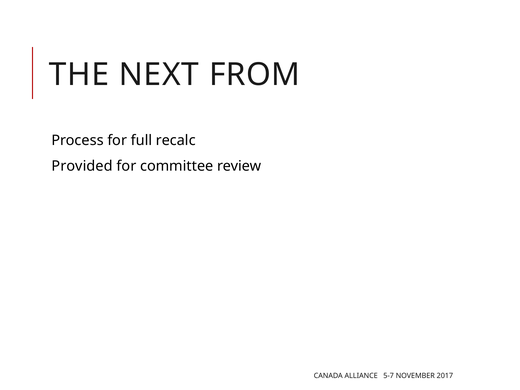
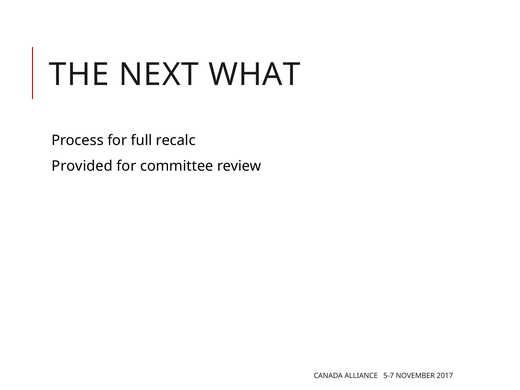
FROM: FROM -> WHAT (255, 75)
